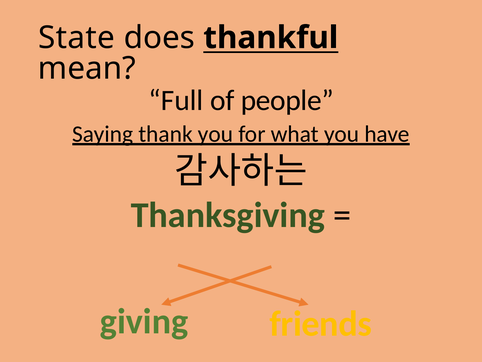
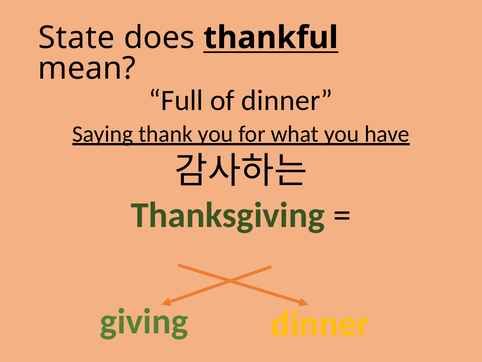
of people: people -> dinner (287, 100)
giving friends: friends -> dinner (320, 323)
